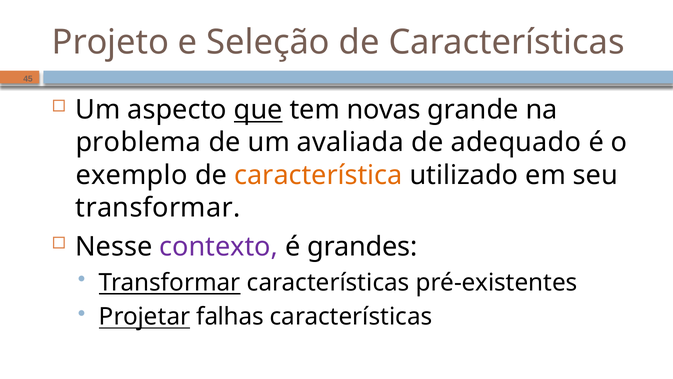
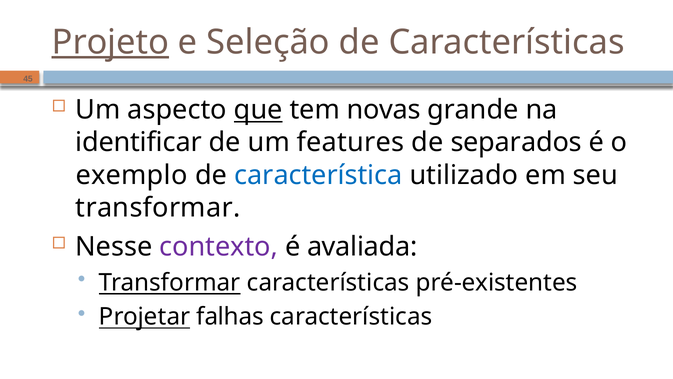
Projeto underline: none -> present (110, 42)
problema: problema -> identificar (139, 142)
avaliada: avaliada -> features (351, 142)
adequado: adequado -> separados (516, 142)
característica colour: orange -> blue (318, 175)
grandes: grandes -> avaliada (362, 247)
